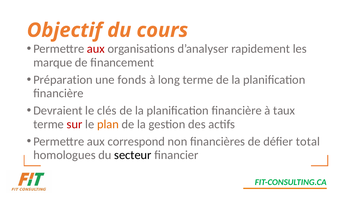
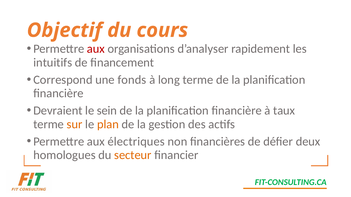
marque: marque -> intuitifs (53, 63)
Préparation: Préparation -> Correspond (63, 80)
clés: clés -> sein (107, 111)
sur colour: red -> orange (75, 124)
correspond: correspond -> électriques (136, 142)
total: total -> deux (308, 142)
secteur colour: black -> orange (133, 155)
